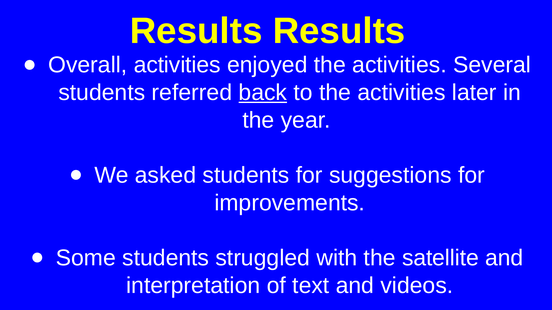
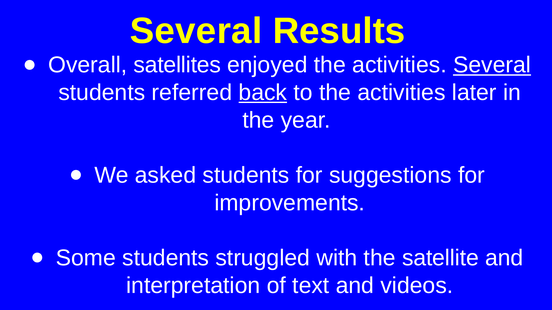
Results: Results -> Several (196, 31)
Overall activities: activities -> satellites (177, 65)
Several underline: none -> present (492, 65)
